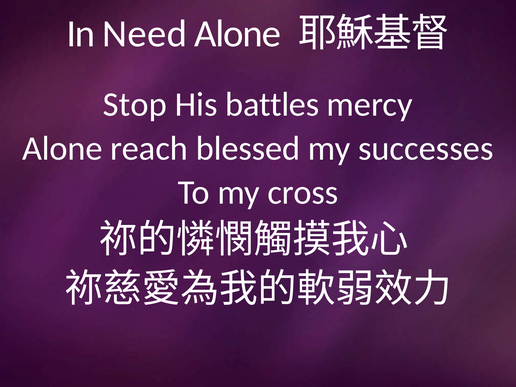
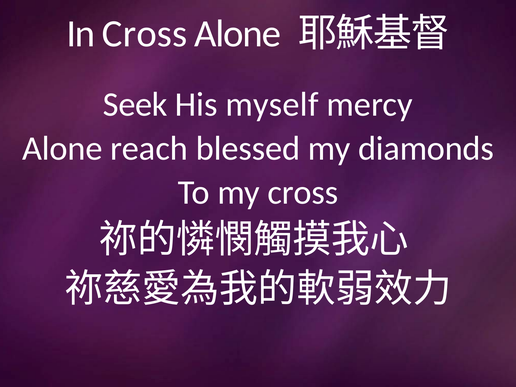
In Need: Need -> Cross (145, 34)
Stop: Stop -> Seek (135, 104)
battles: battles -> myself (272, 104)
successes: successes -> diamonds (426, 148)
